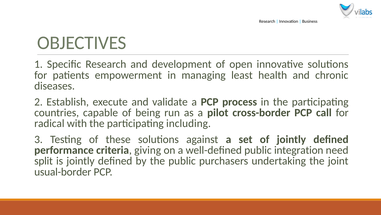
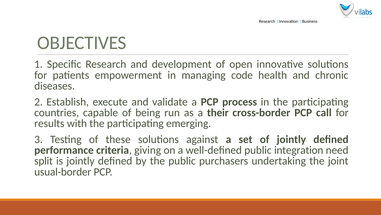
least: least -> code (242, 75)
pilot: pilot -> their (218, 112)
radical: radical -> results (49, 123)
including: including -> emerging (189, 123)
